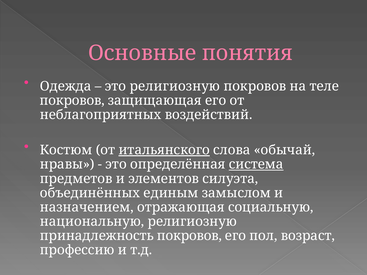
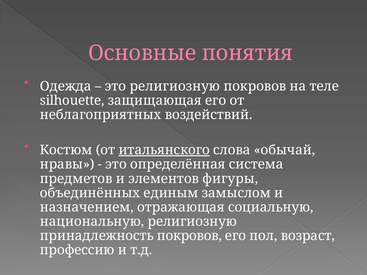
покровов: покровов -> silhouette (72, 101)
система underline: present -> none (256, 165)
силуэта: силуэта -> фигуры (230, 179)
